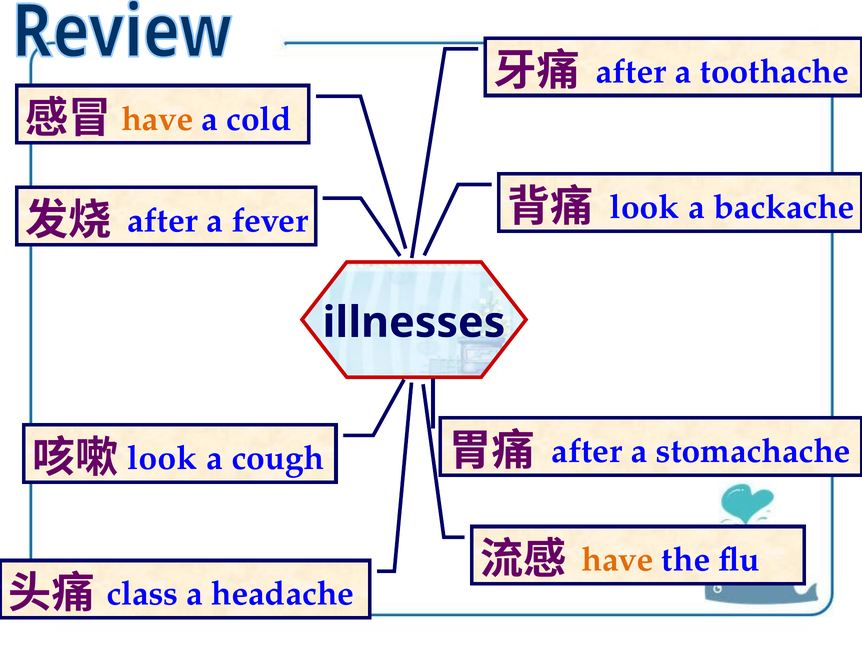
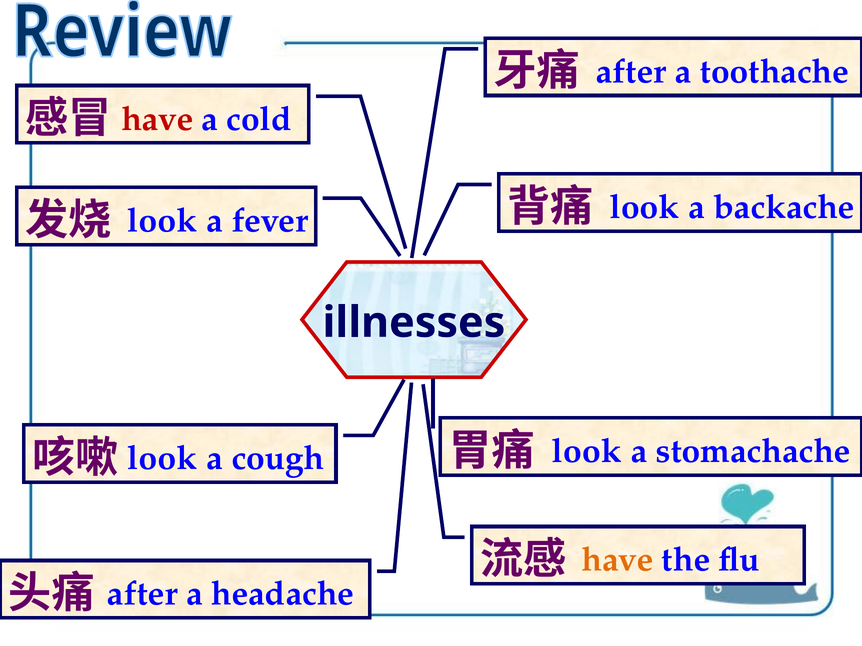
have colour: orange -> red (158, 119)
after: after -> look (162, 221)
after: after -> look (587, 452)
class: class -> after (142, 594)
